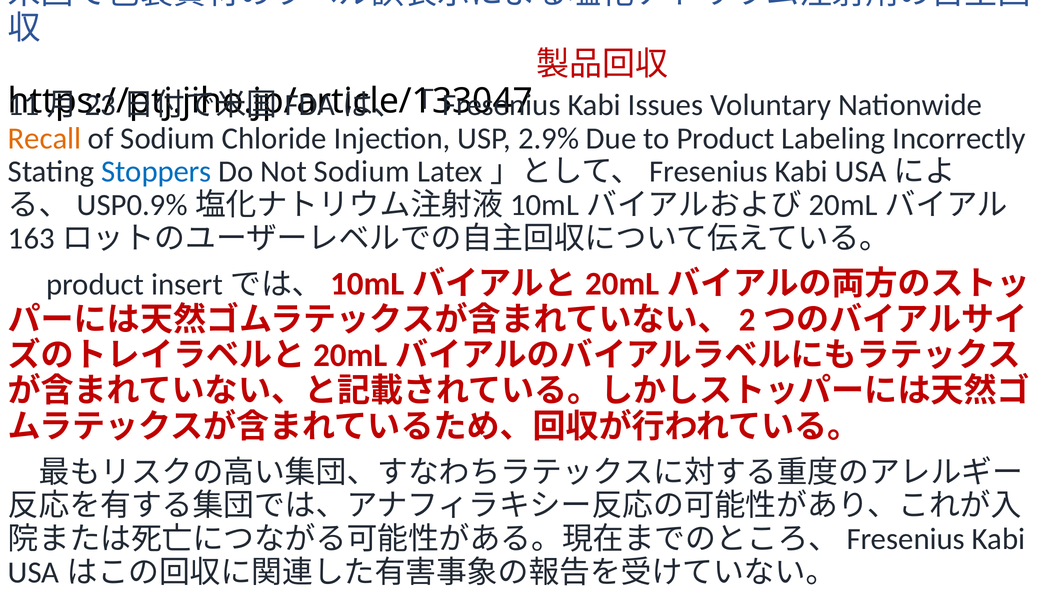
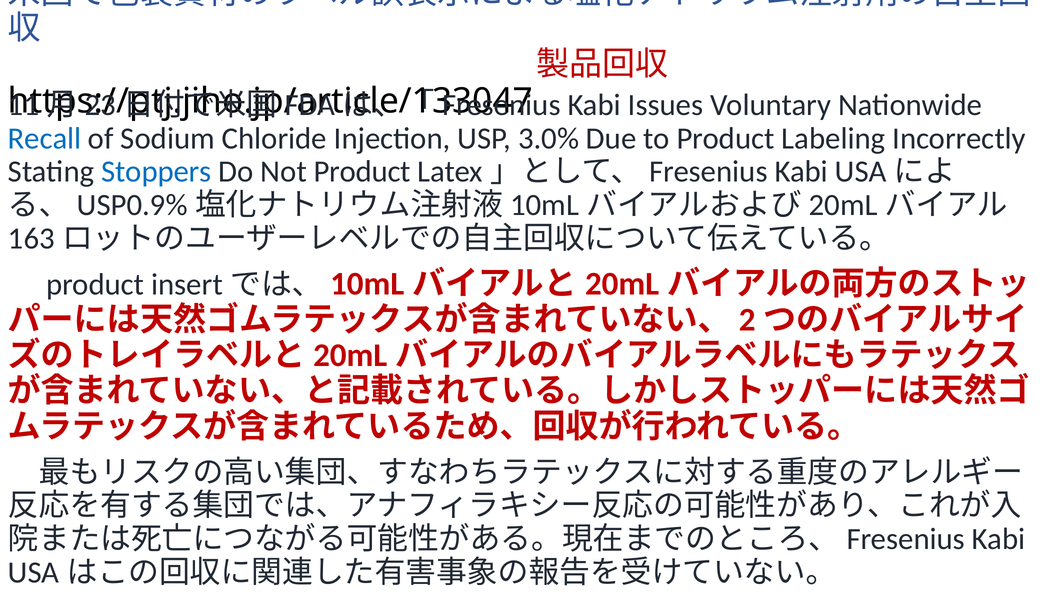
Recall colour: orange -> blue (45, 138)
2.9%: 2.9% -> 3.0% (549, 138)
Not Sodium: Sodium -> Product (362, 172)
